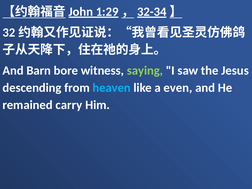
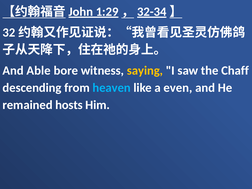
Barn: Barn -> Able (39, 71)
saying colour: light green -> yellow (145, 71)
Jesus: Jesus -> Chaff (235, 71)
carry: carry -> hosts (69, 105)
